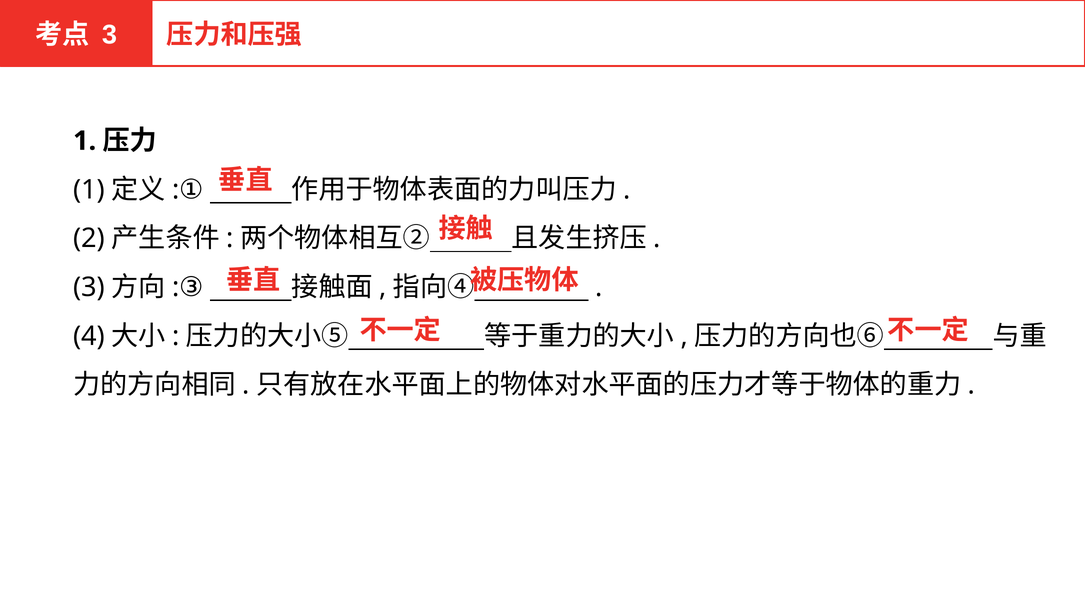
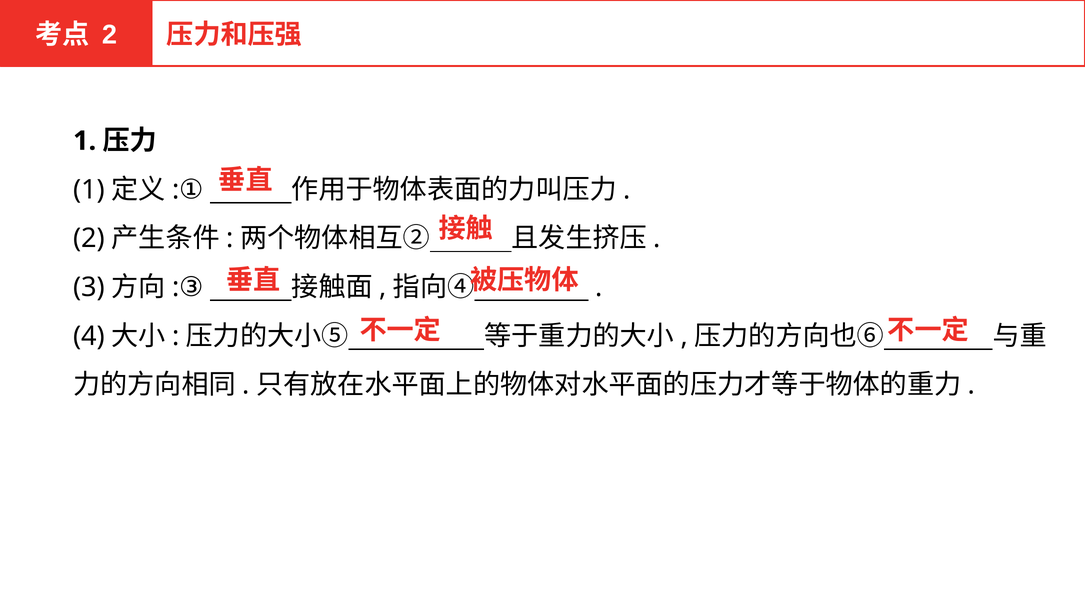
3: 3 -> 2 (109, 35)
